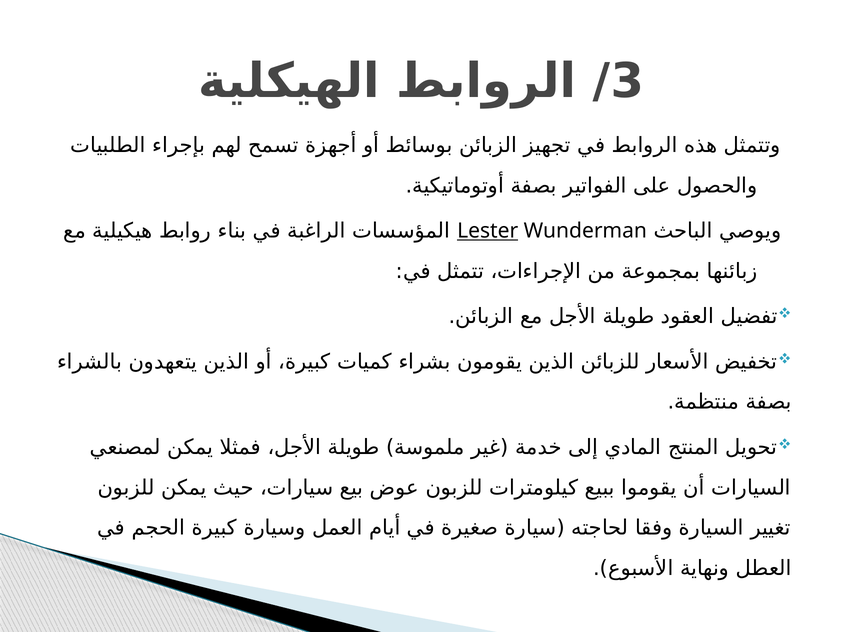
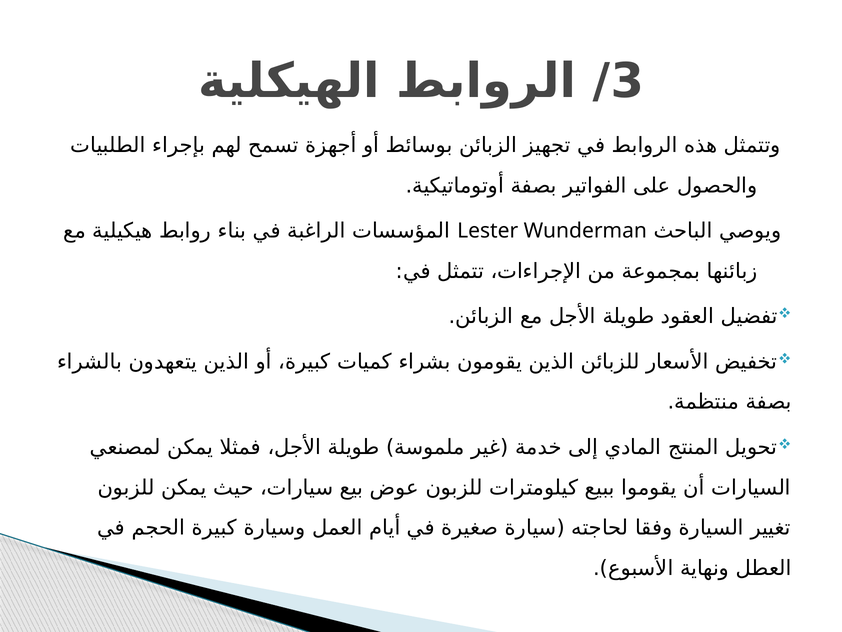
Lester underline: present -> none (488, 231)
